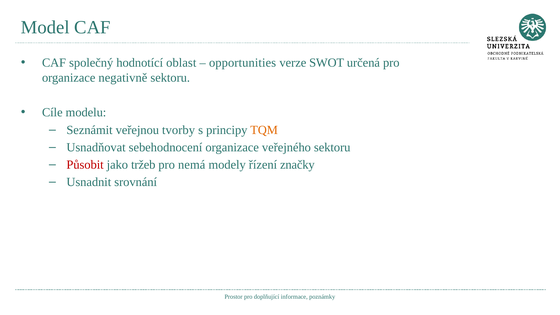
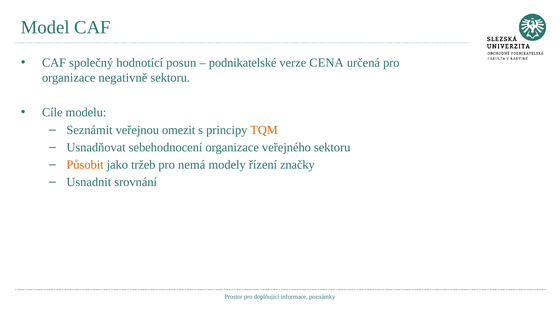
oblast: oblast -> posun (181, 63)
opportunities: opportunities -> podnikatelské (243, 63)
SWOT: SWOT -> CENA (326, 63)
tvorby: tvorby -> omezit (179, 130)
Působit colour: red -> orange (85, 165)
